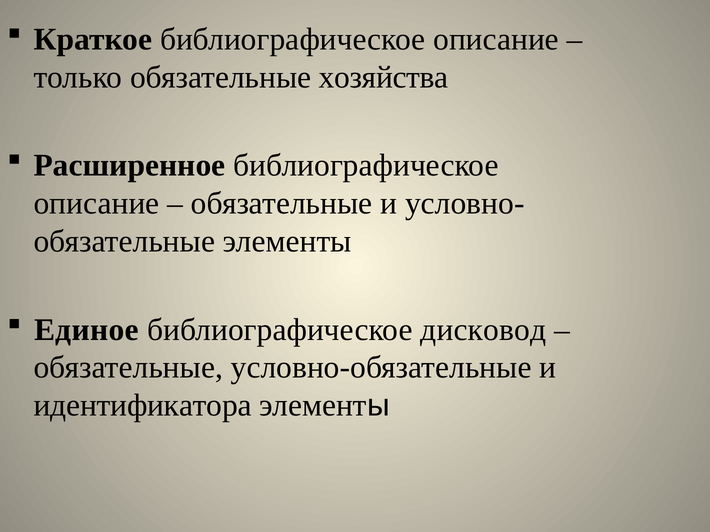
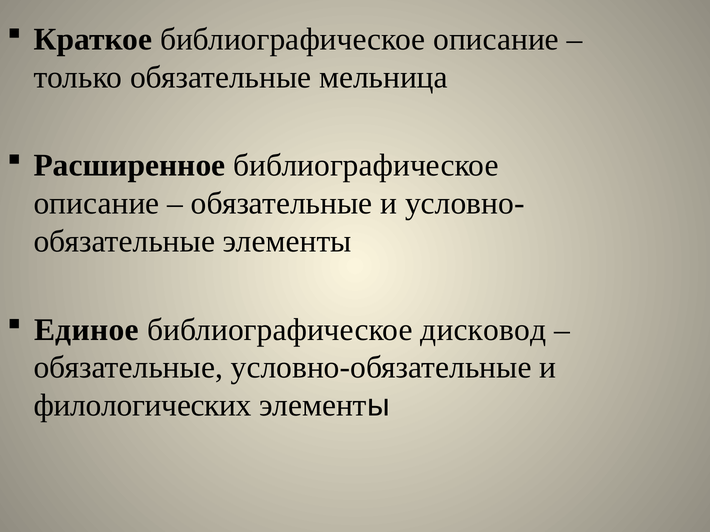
хозяйства: хозяйства -> мельница (383, 77)
идентификатора: идентификатора -> филологических (143, 406)
